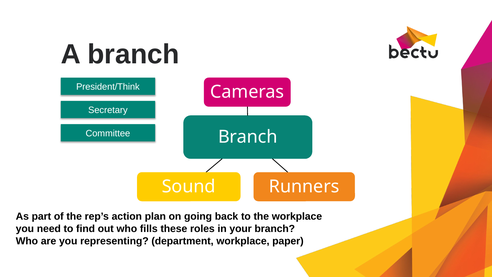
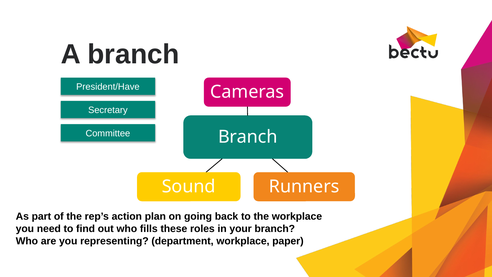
President/Think: President/Think -> President/Have (108, 87)
